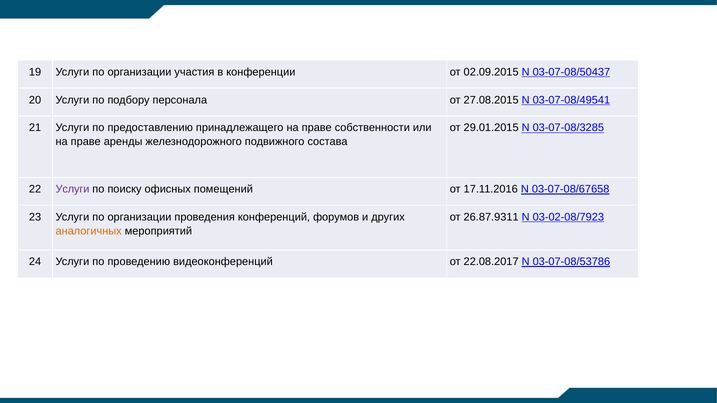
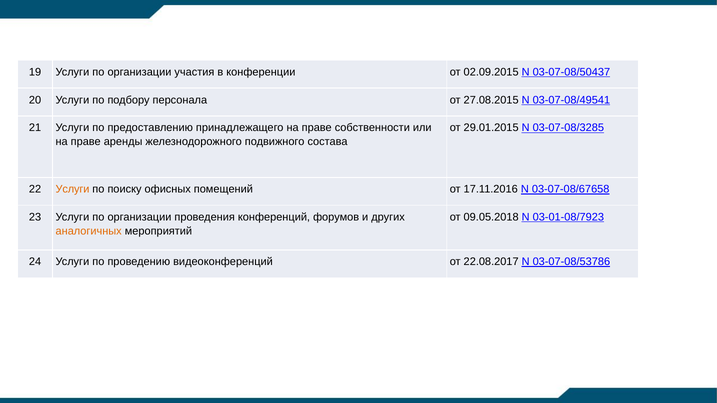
Услуги colour: purple -> orange (72, 189)
26.87.9311: 26.87.9311 -> 09.05.2018 (491, 217)
03-02-08/7923: 03-02-08/7923 -> 03-01-08/7923 (568, 217)
